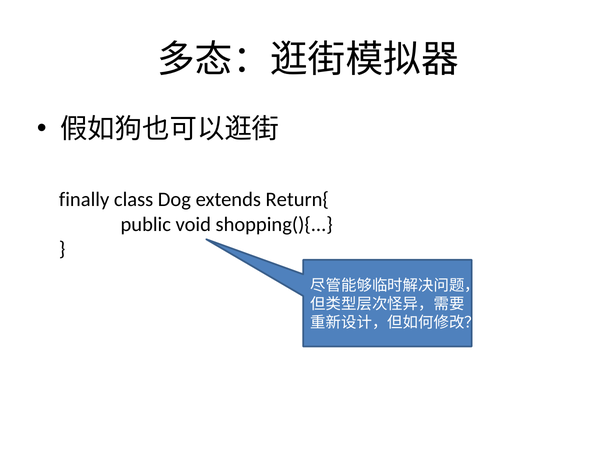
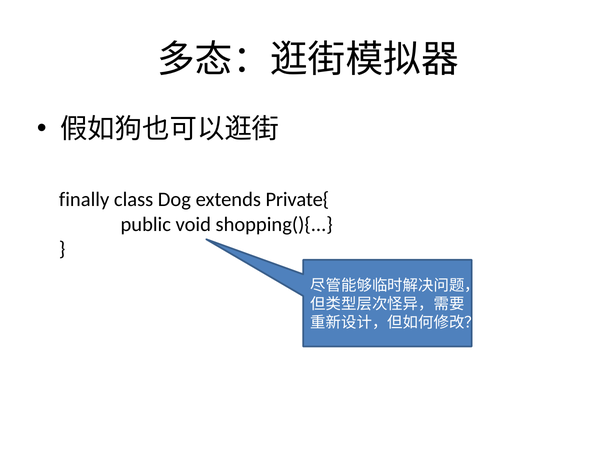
Return{: Return{ -> Private{ (297, 200)
